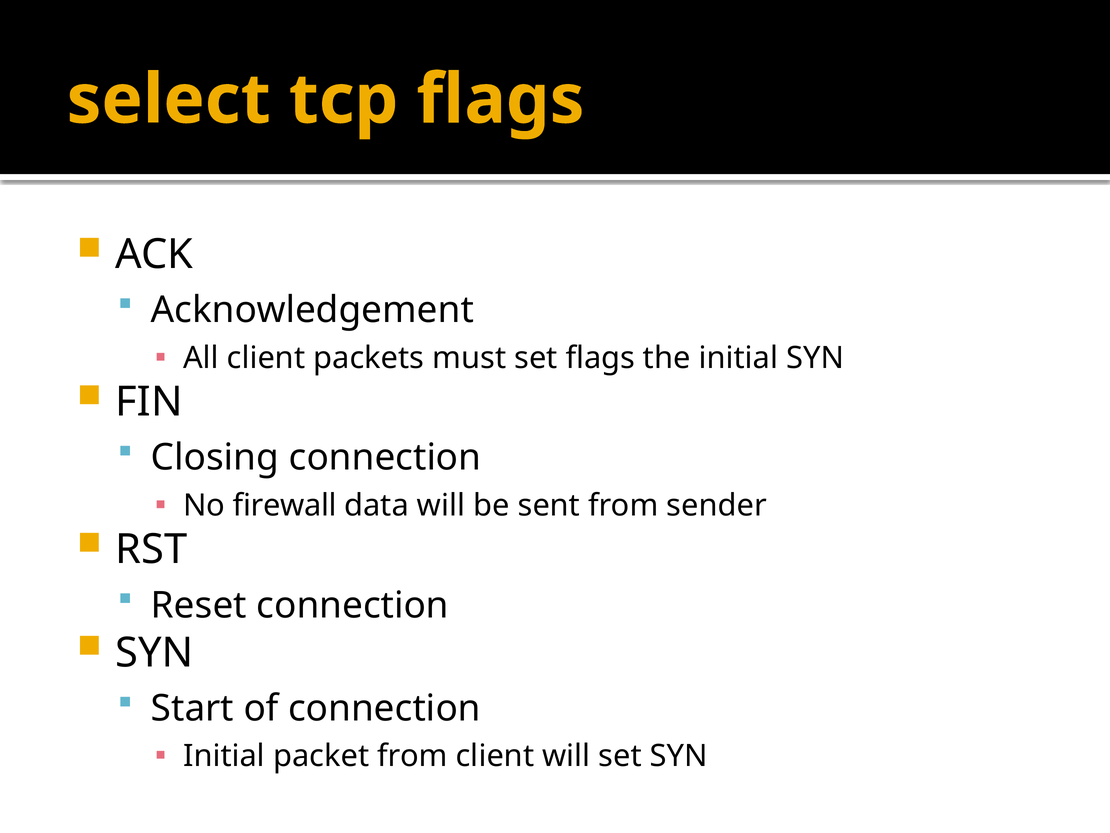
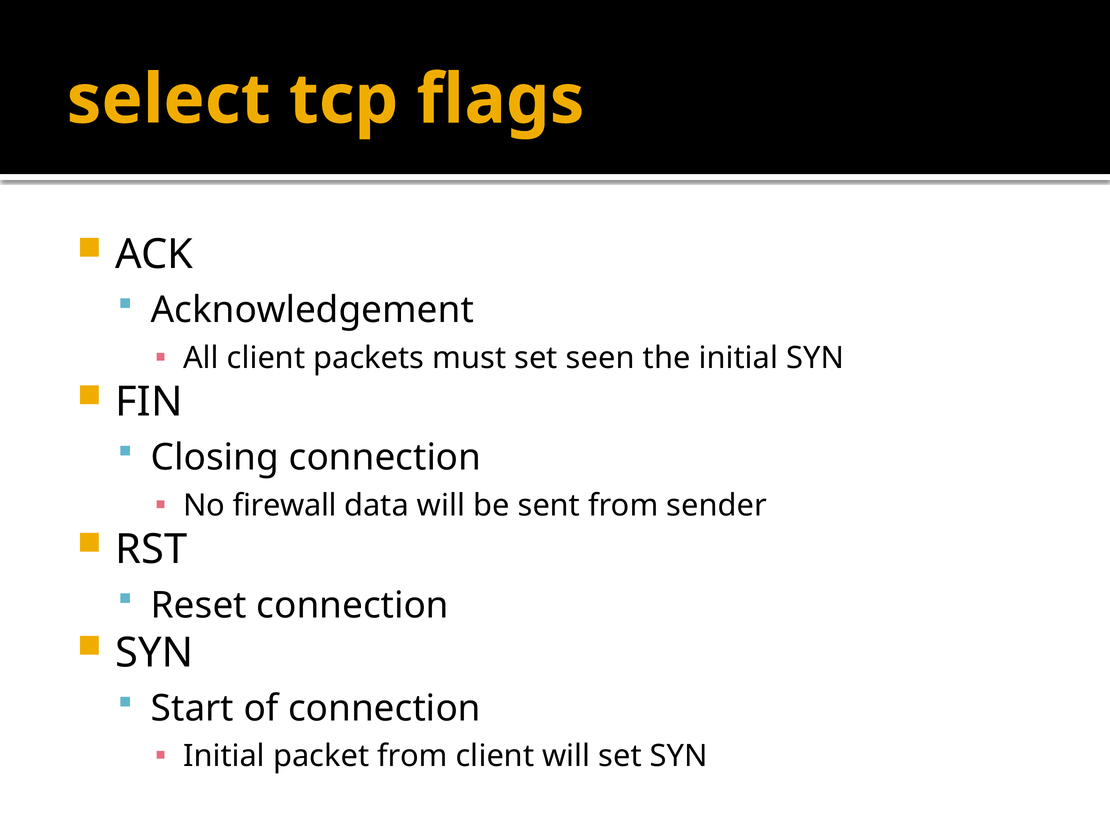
set flags: flags -> seen (600, 358)
